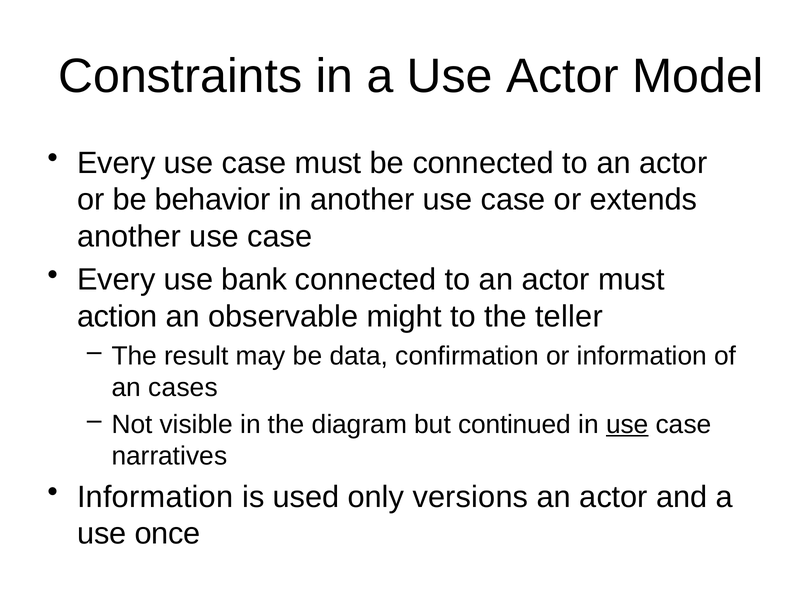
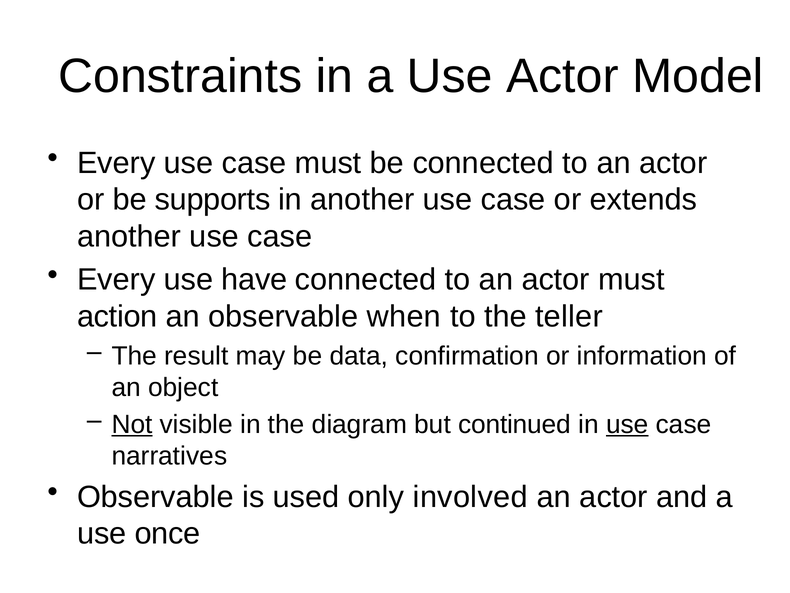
behavior: behavior -> supports (213, 200)
bank: bank -> have (254, 280)
might: might -> when (404, 316)
cases: cases -> object (183, 387)
Not underline: none -> present (132, 424)
Information: Information -> Observable (155, 496)
versions: versions -> involved (470, 496)
